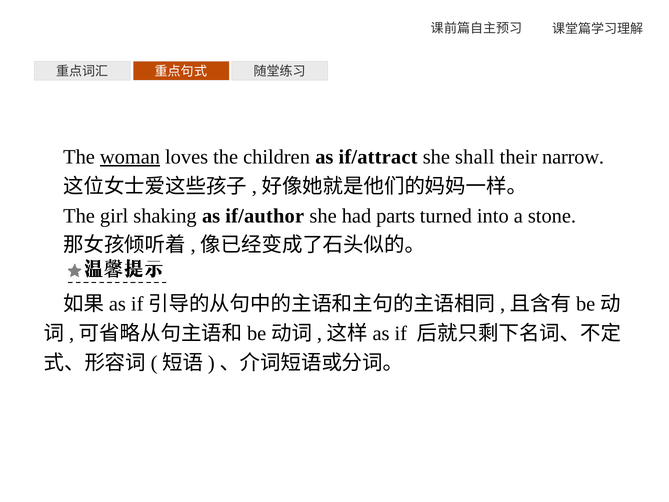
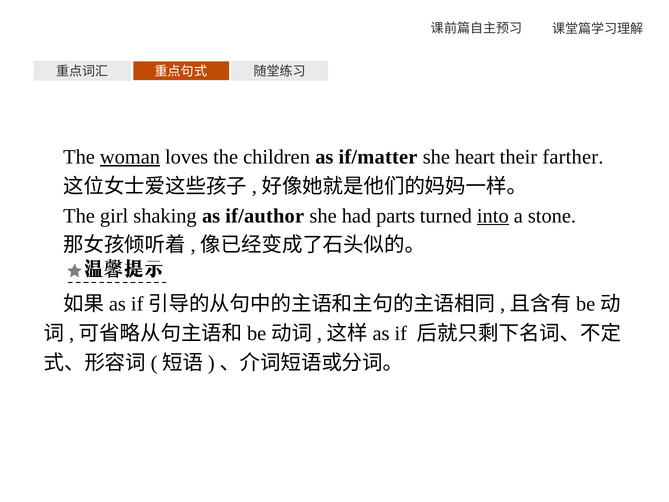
if/attract: if/attract -> if/matter (378, 157)
shall: shall -> heart (475, 157)
narrow: narrow -> farther (573, 157)
into underline: none -> present (493, 216)
